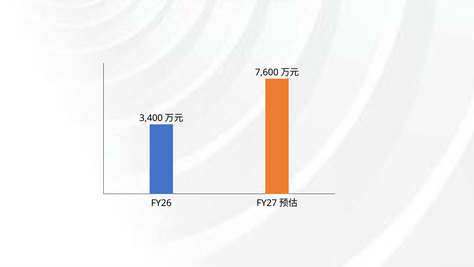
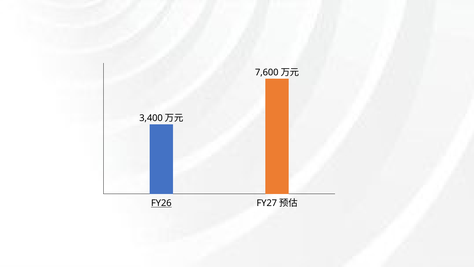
FY26 underline: none -> present (161, 203)
